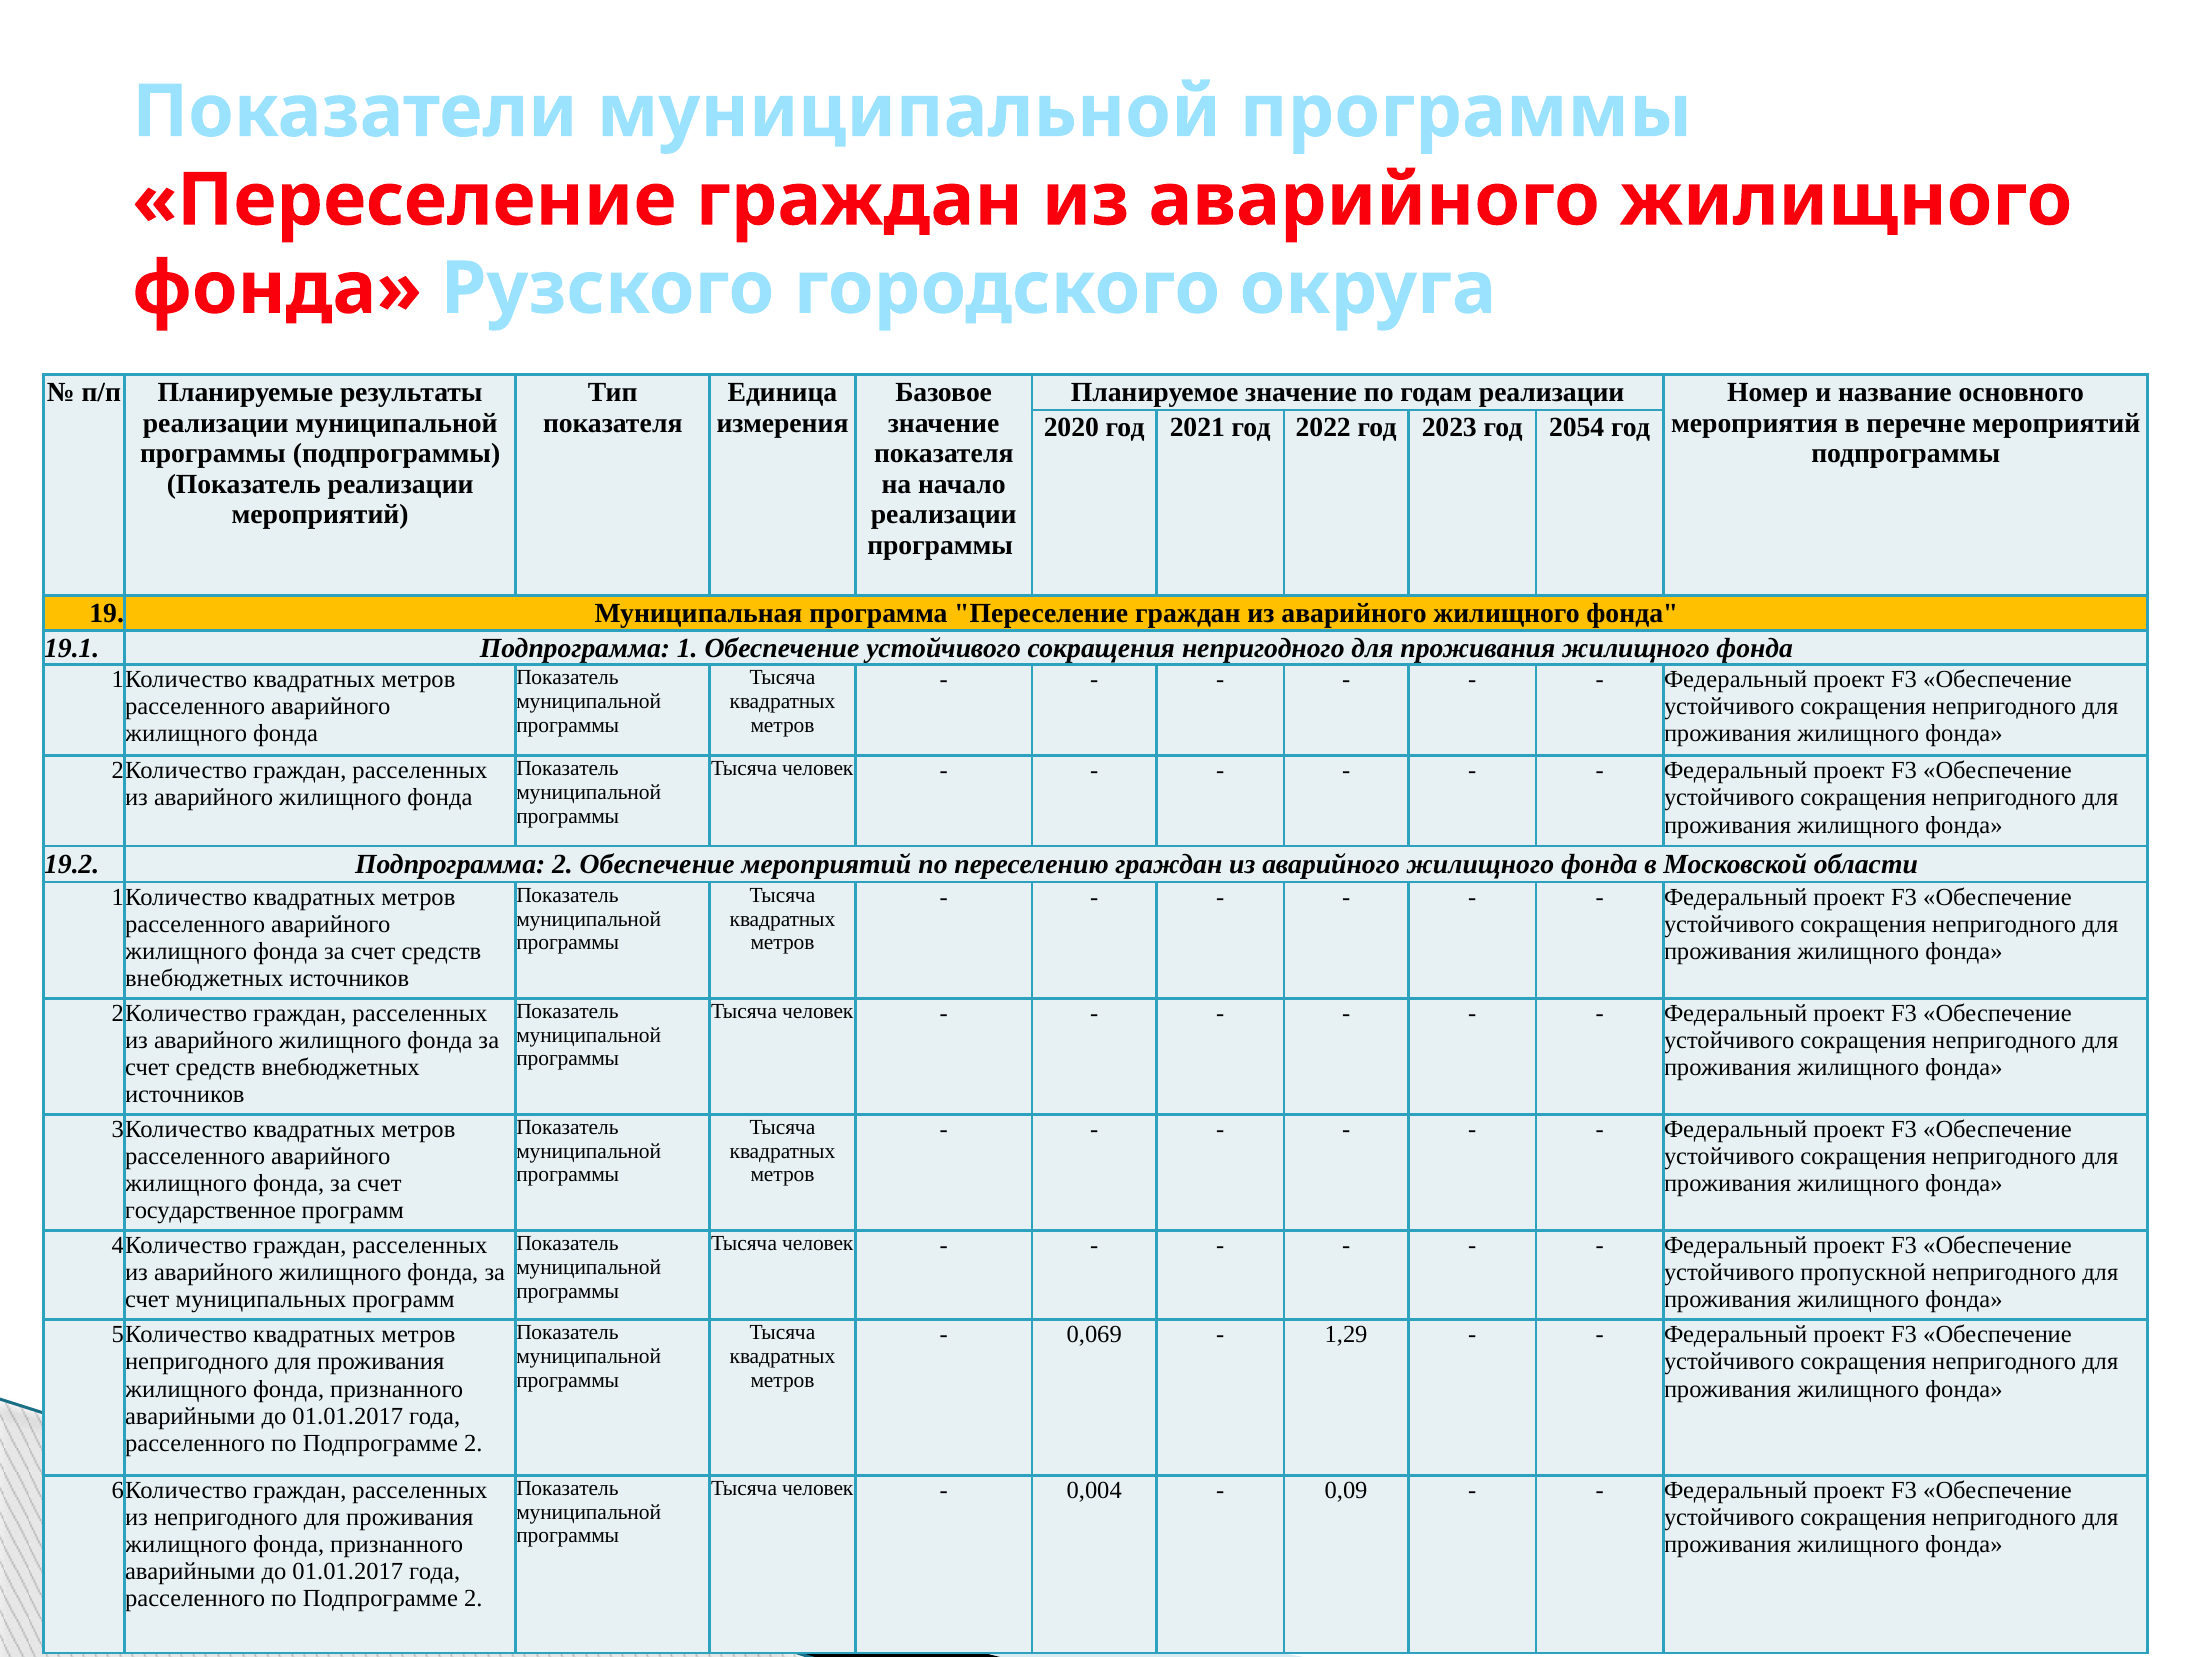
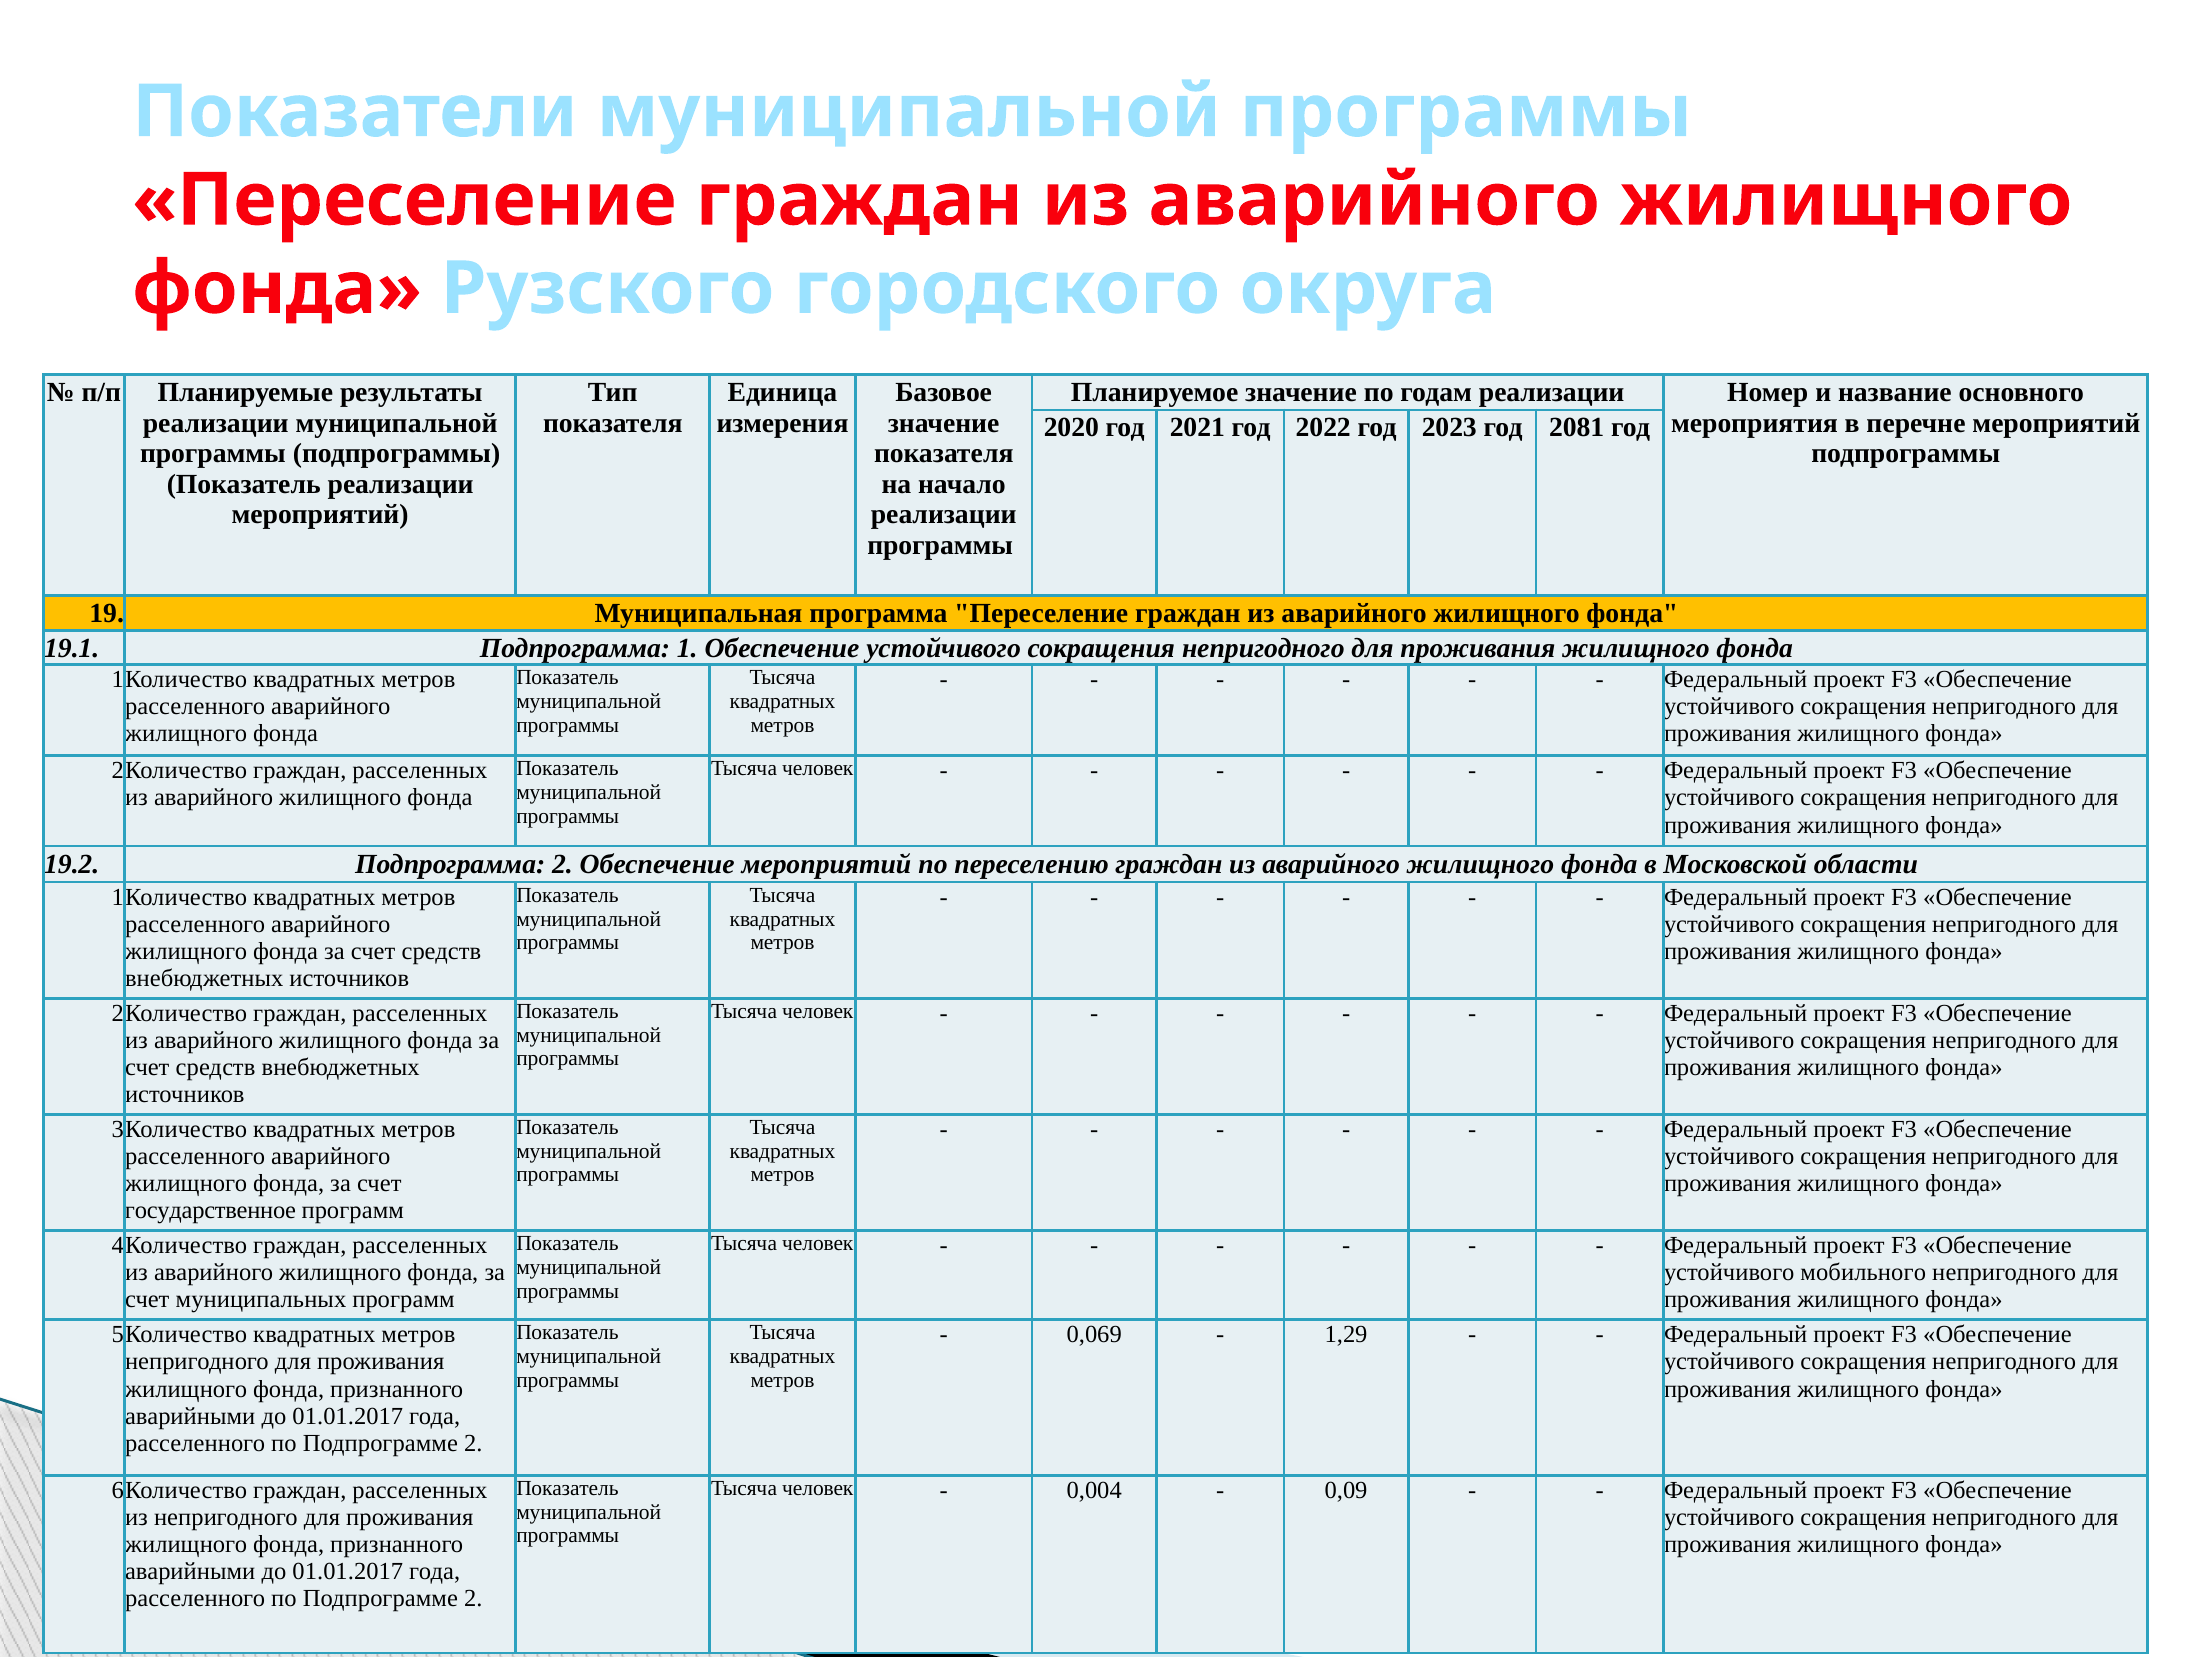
2054: 2054 -> 2081 (1577, 427)
пропускной: пропускной -> мобильного (1863, 1272)
